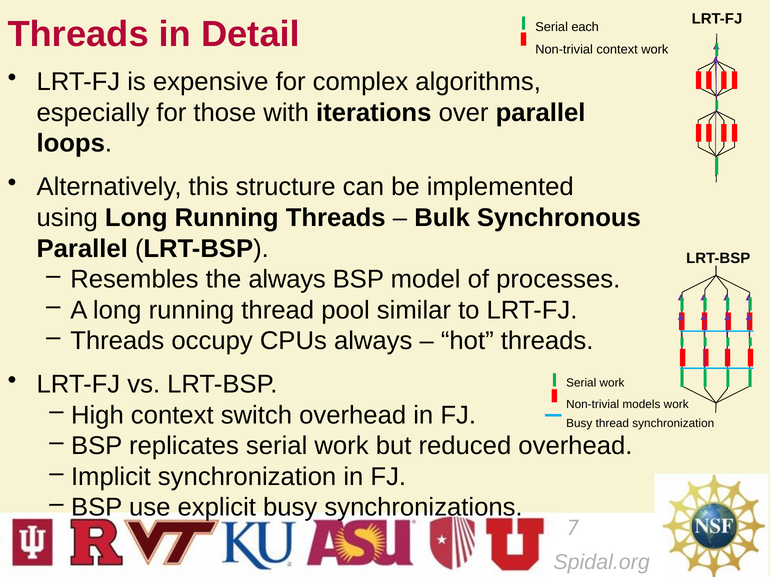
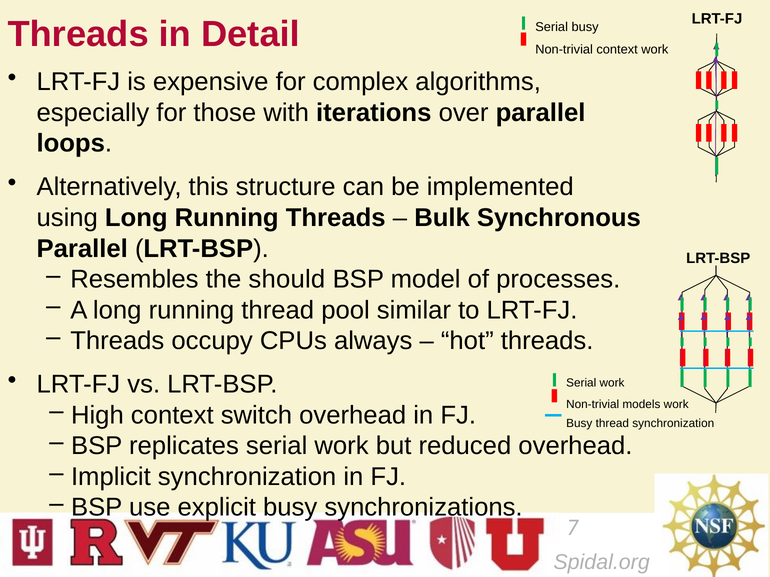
Serial each: each -> busy (585, 27)
the always: always -> should (287, 280)
